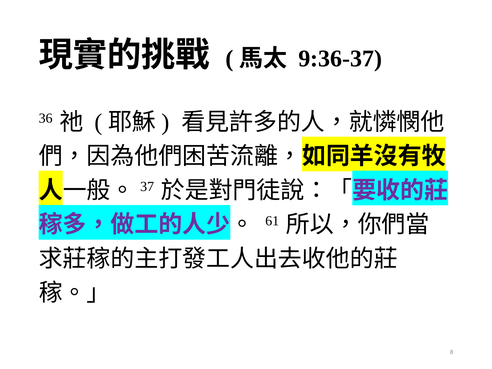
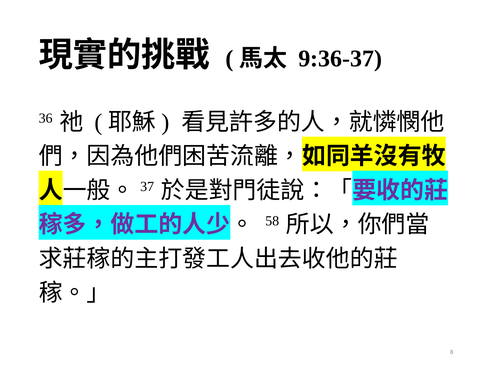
61: 61 -> 58 (272, 221)
